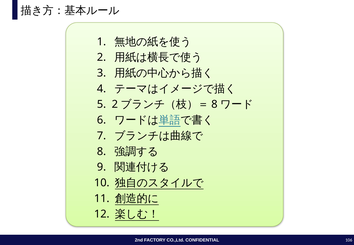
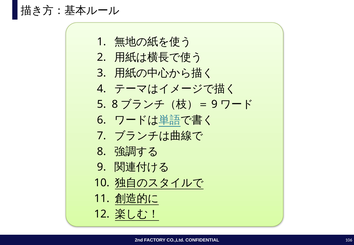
5 2: 2 -> 8 (115, 104)
8: 8 -> 9 (214, 104)
